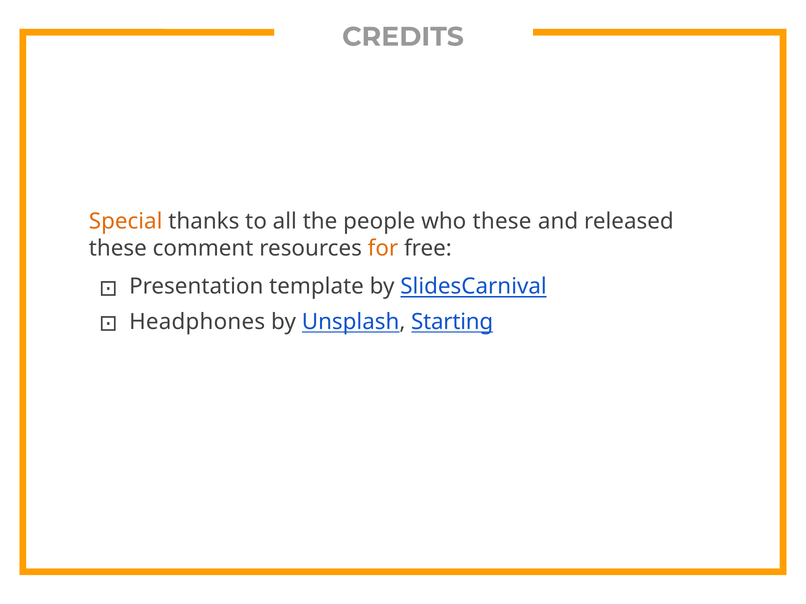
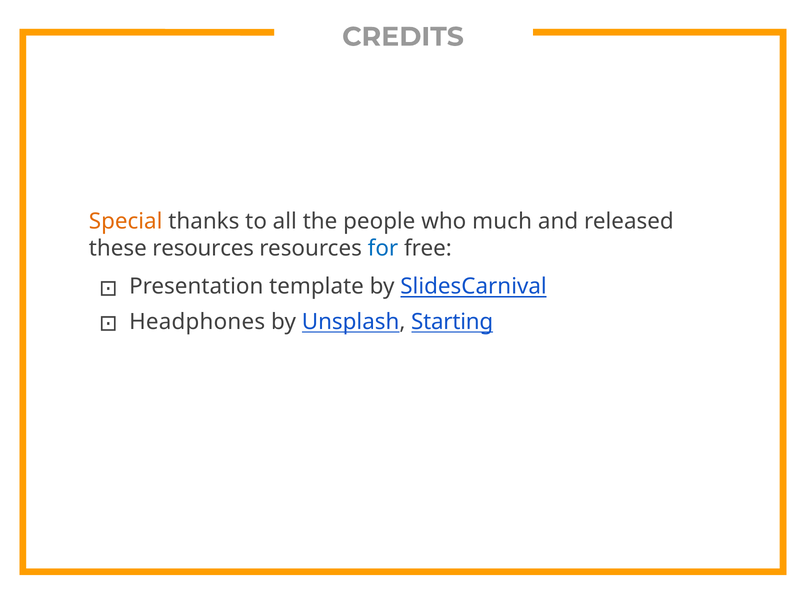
who these: these -> much (502, 222)
these comment: comment -> resources (203, 249)
for colour: orange -> blue (383, 249)
